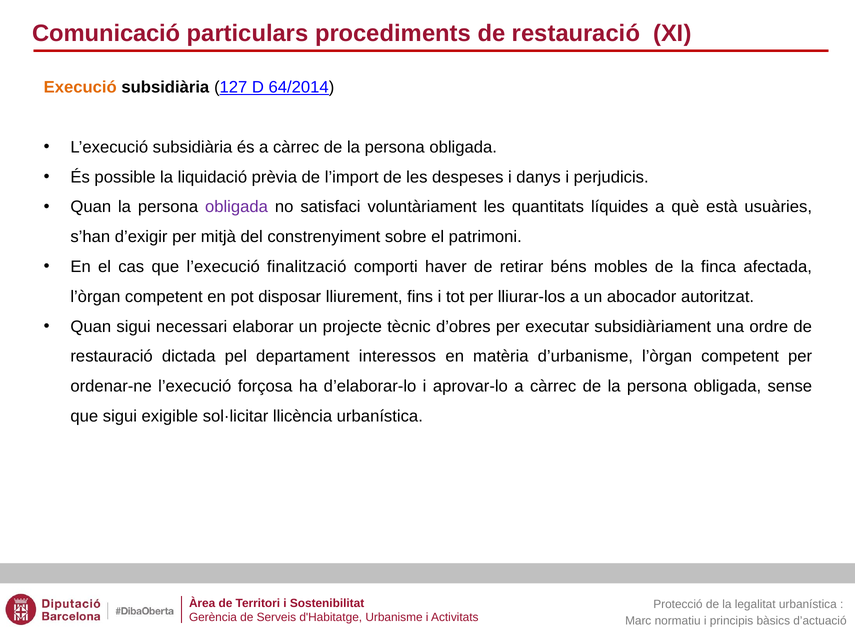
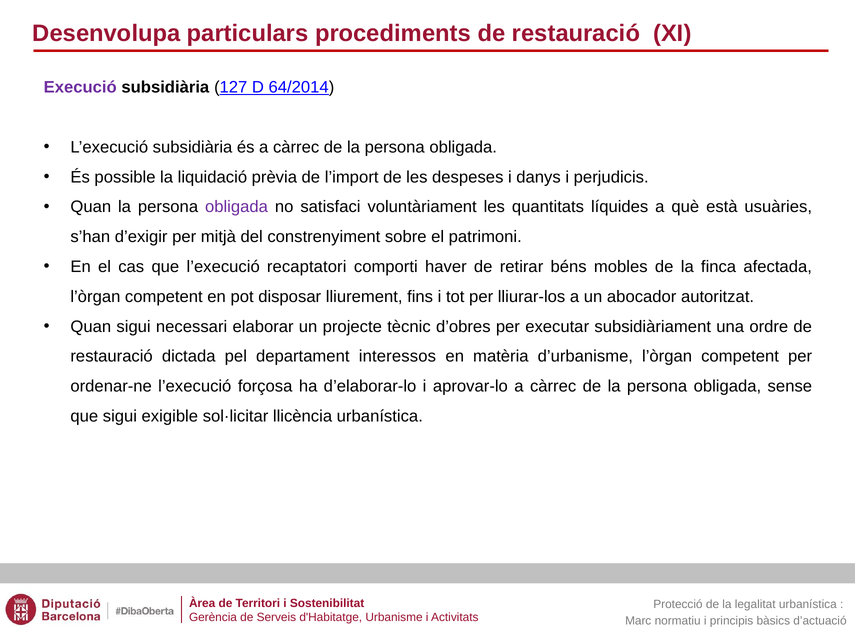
Comunicació: Comunicació -> Desenvolupa (106, 34)
Execució colour: orange -> purple (80, 87)
finalització: finalització -> recaptatori (307, 267)
